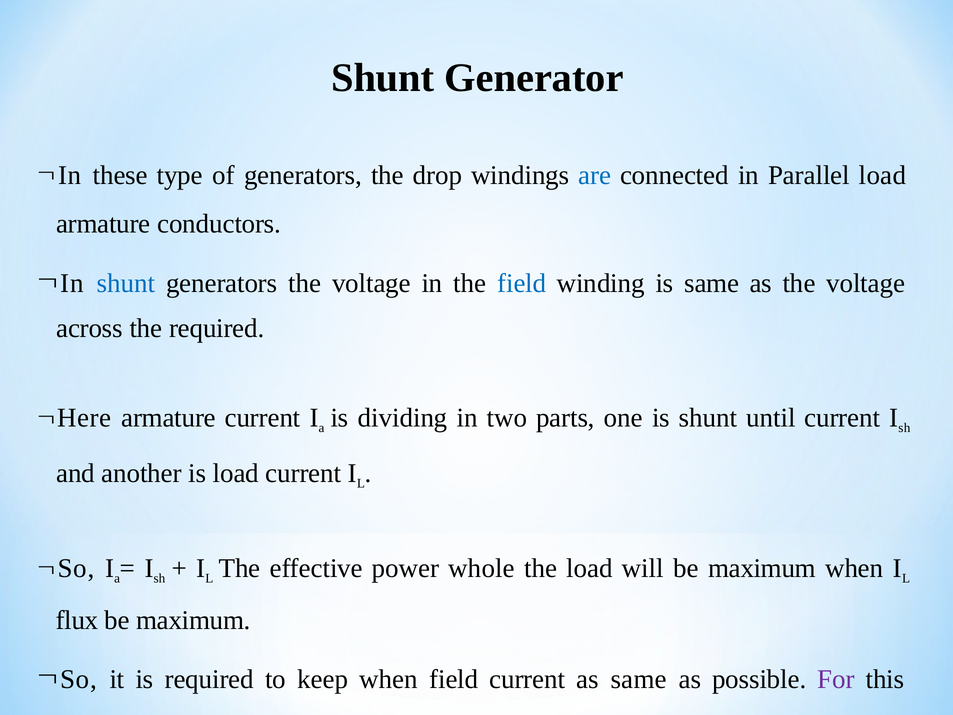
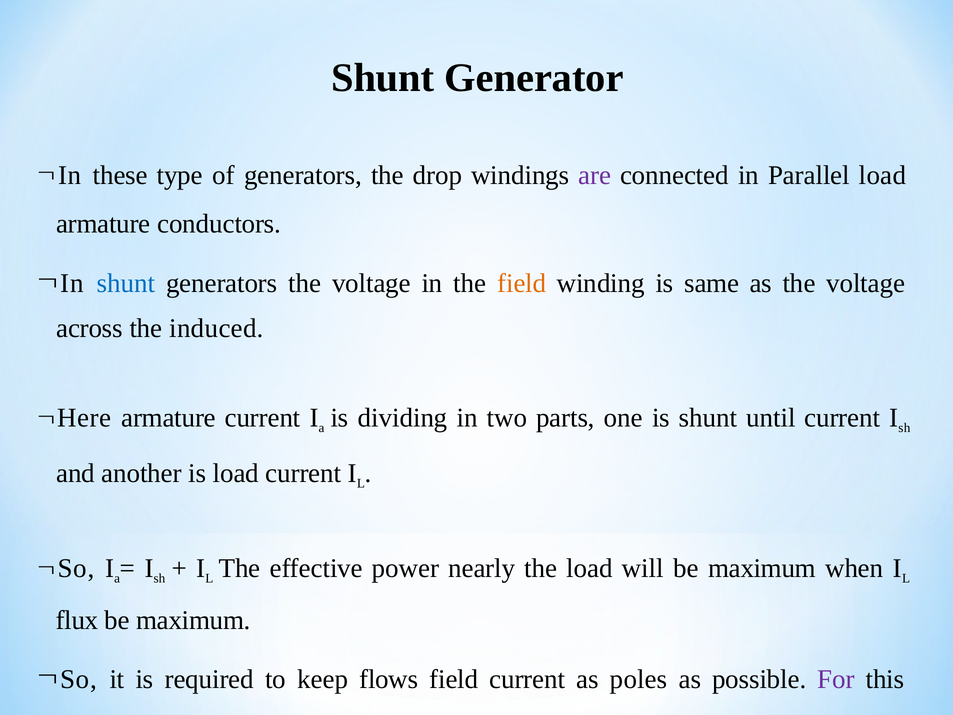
are colour: blue -> purple (595, 175)
field colour: blue -> orange (522, 283)
the required: required -> induced (216, 328)
whole: whole -> nearly (482, 568)
keep when: when -> flows (389, 679)
as same: same -> poles (639, 679)
